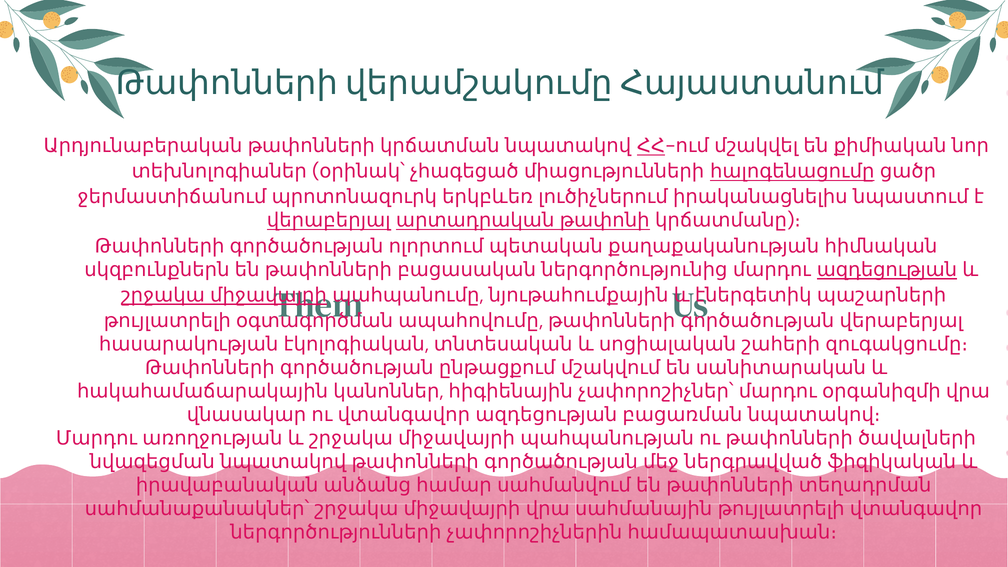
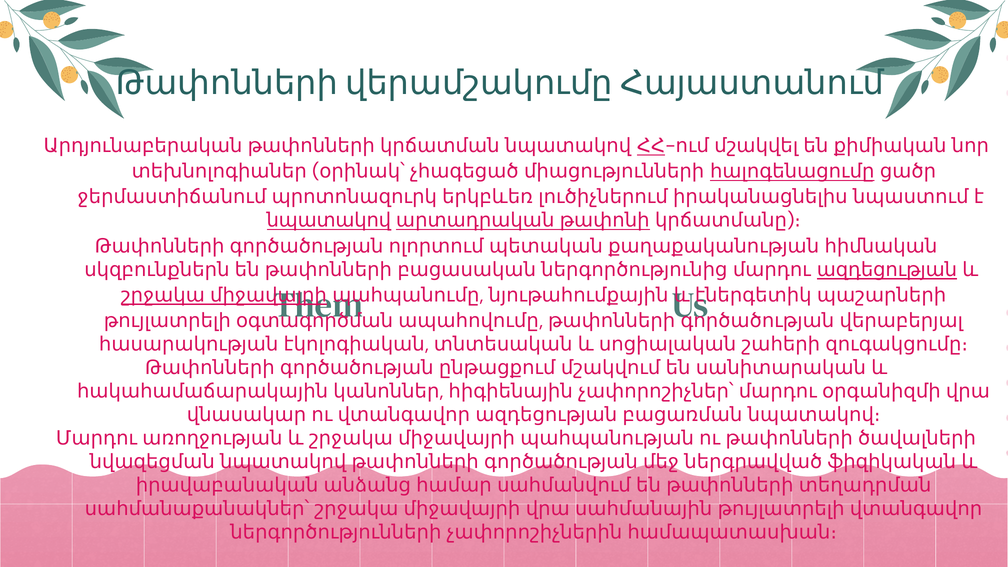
վերաբերյալ: վերաբերյալ -> նպատակով (329, 221)
